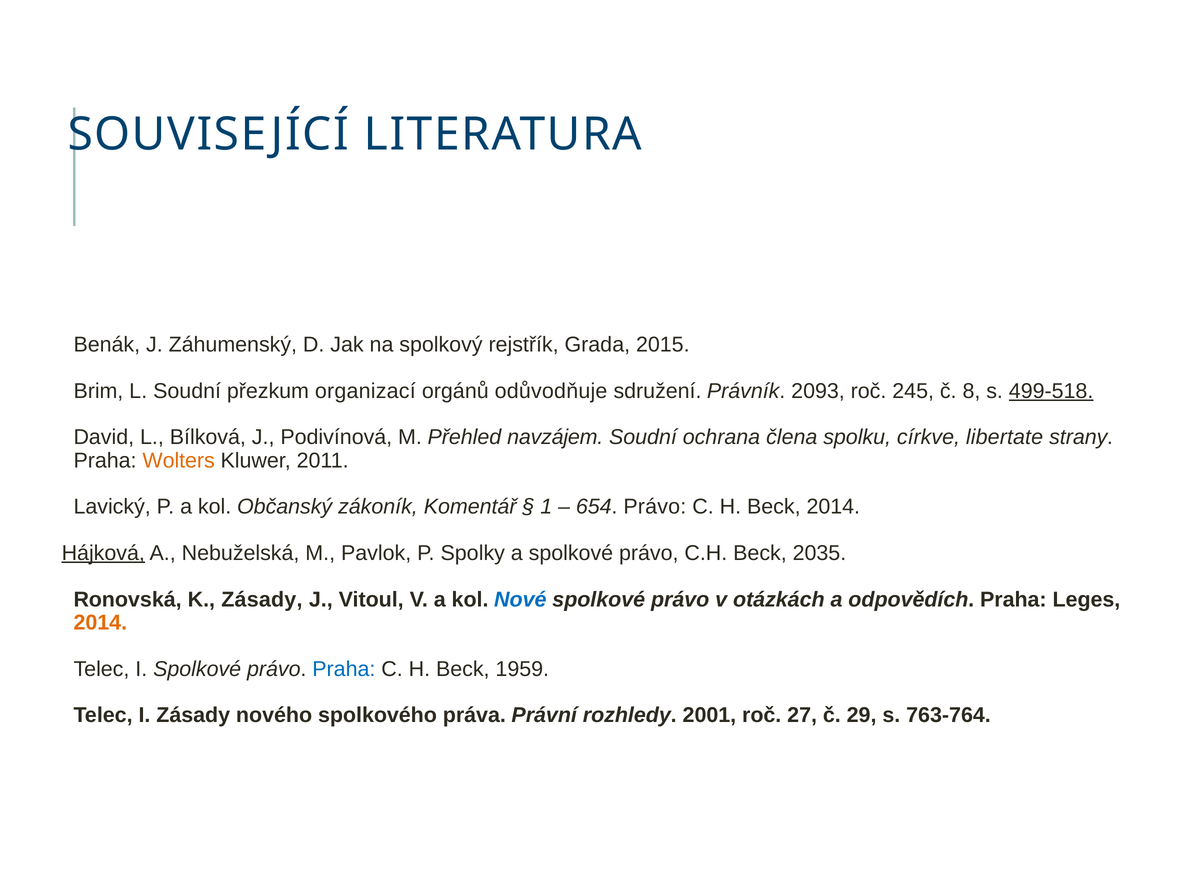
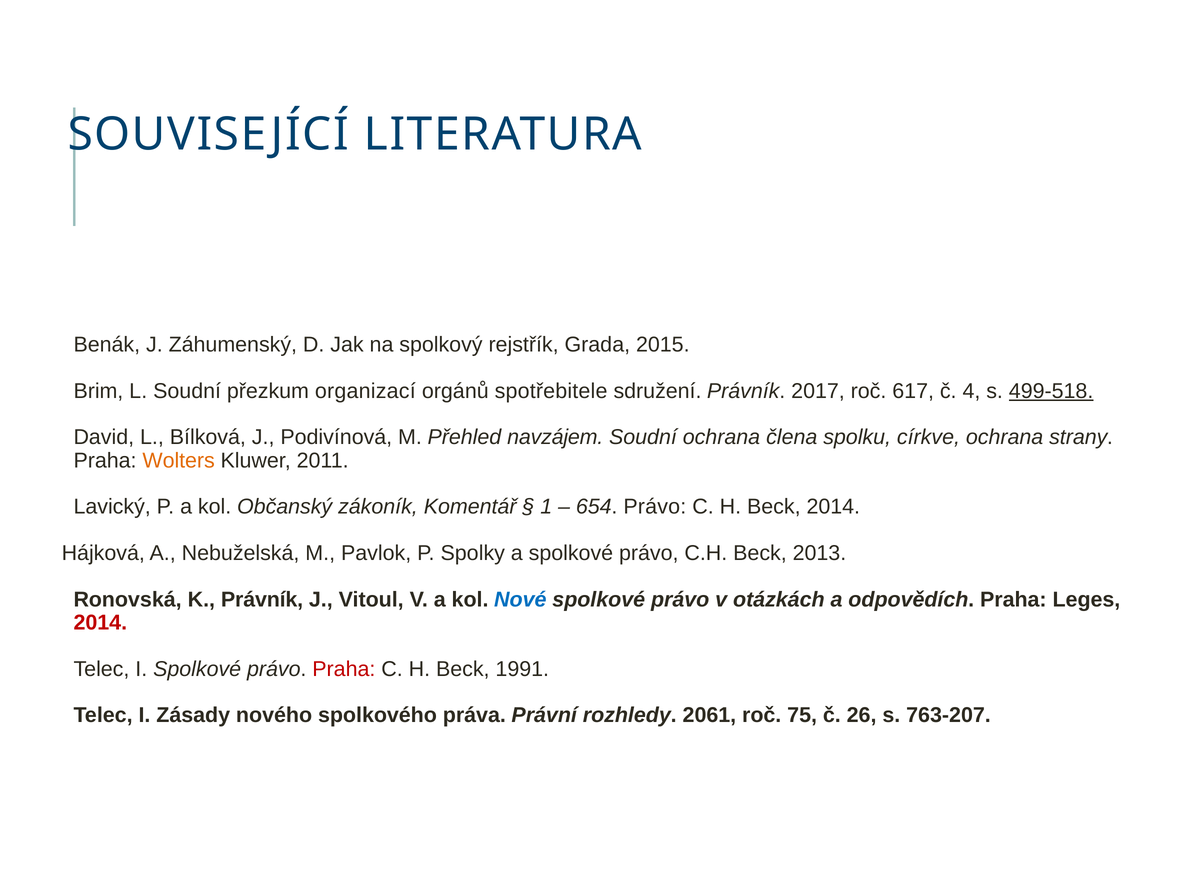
odůvodňuje: odůvodňuje -> spotřebitele (551, 391)
2093: 2093 -> 2017 (818, 391)
245: 245 -> 617 (913, 391)
8: 8 -> 4 (971, 391)
církve libertate: libertate -> ochrana (1005, 437)
Hájková underline: present -> none (103, 553)
2035: 2035 -> 2013 (819, 553)
K Zásady: Zásady -> Právník (262, 599)
2014 colour: orange -> red (100, 623)
Praha colour: blue -> red (344, 669)
1959: 1959 -> 1991 (522, 669)
2001: 2001 -> 2061 (709, 715)
27: 27 -> 75 (802, 715)
29: 29 -> 26 (862, 715)
763-764: 763-764 -> 763-207 (948, 715)
